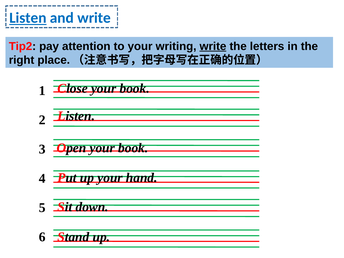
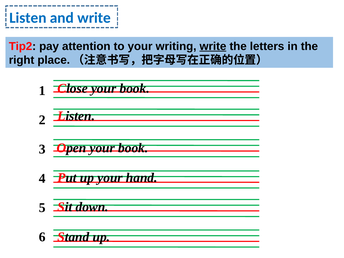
Listen underline: present -> none (28, 18)
